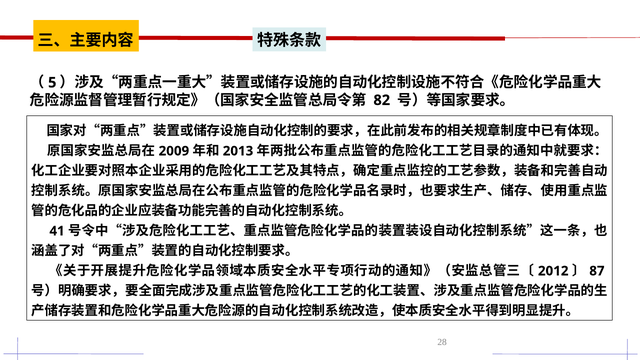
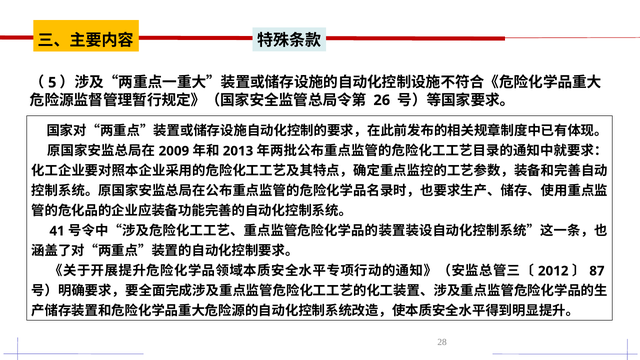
82: 82 -> 26 (382, 100)
